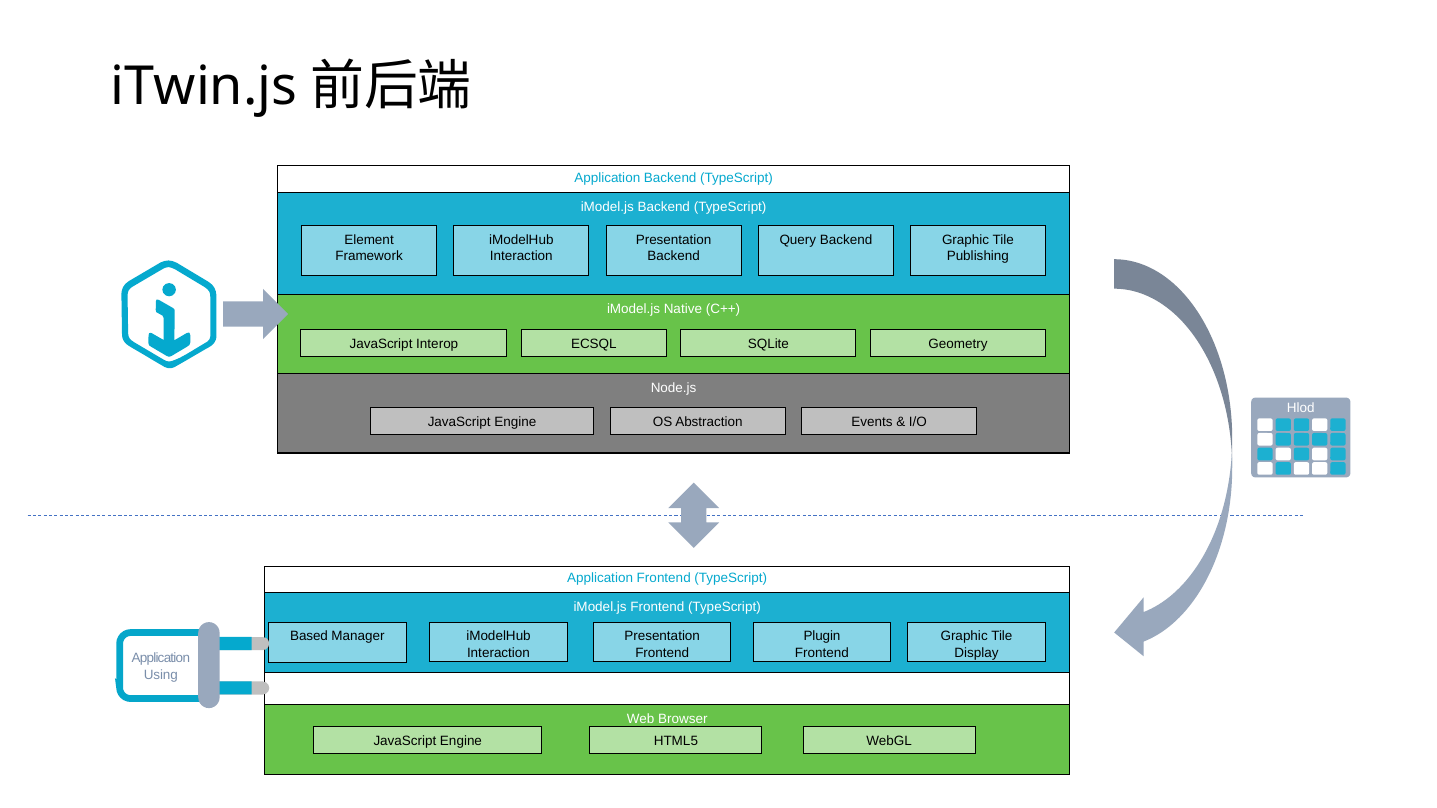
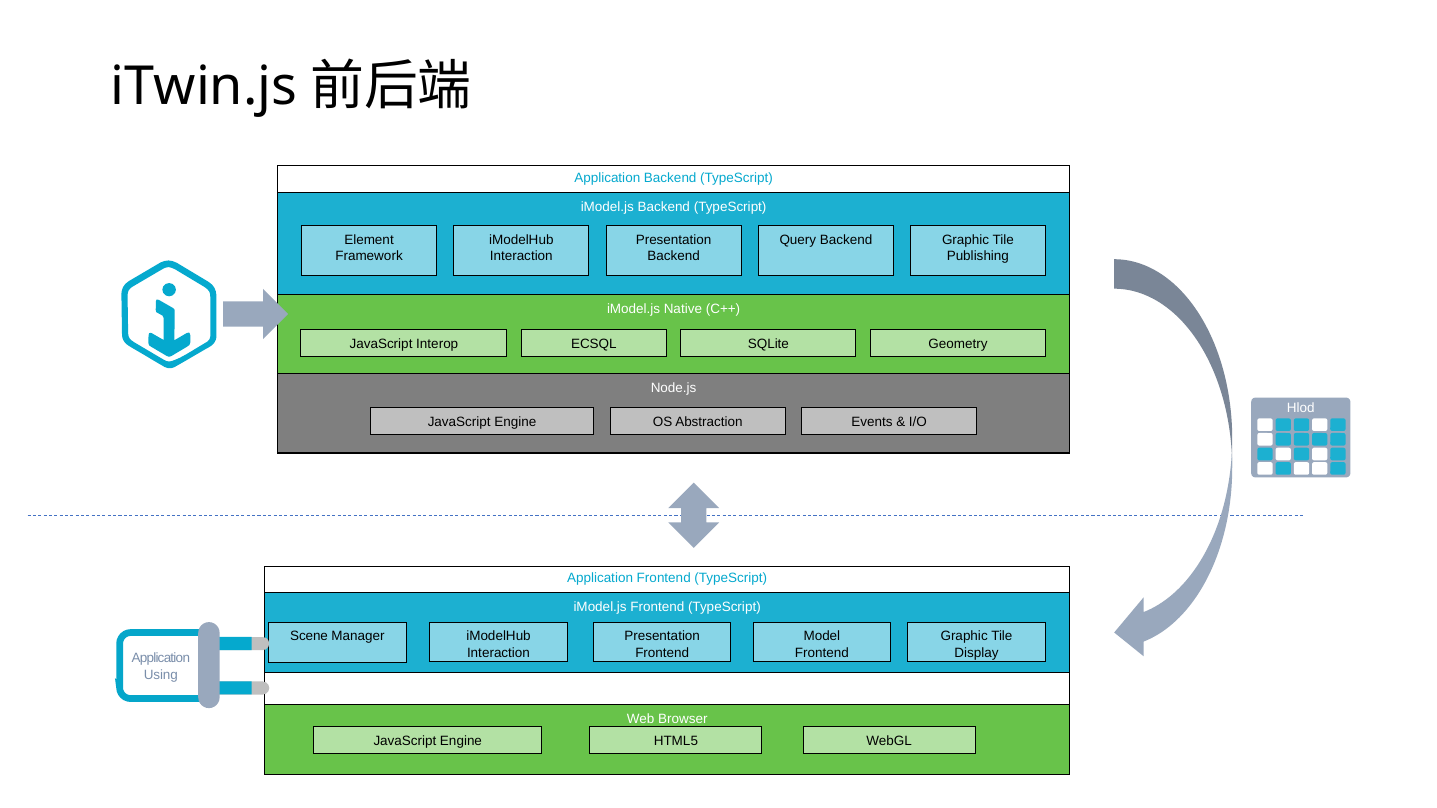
Based: Based -> Scene (309, 637)
Plugin: Plugin -> Model (822, 637)
